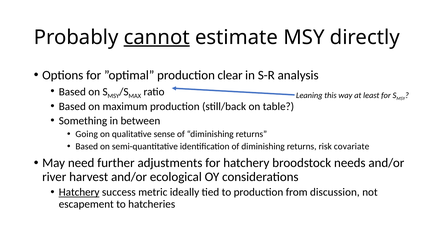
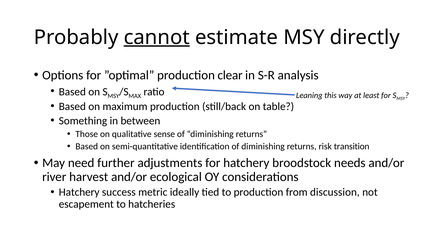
Going: Going -> Those (87, 134)
covariate: covariate -> transition (352, 146)
Hatchery underline: present -> none (79, 192)
